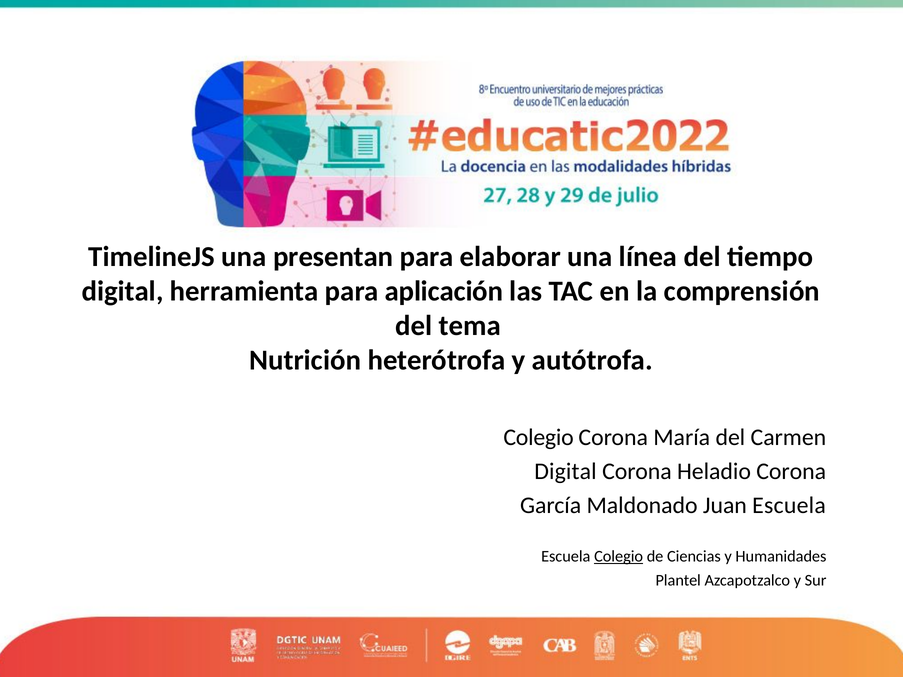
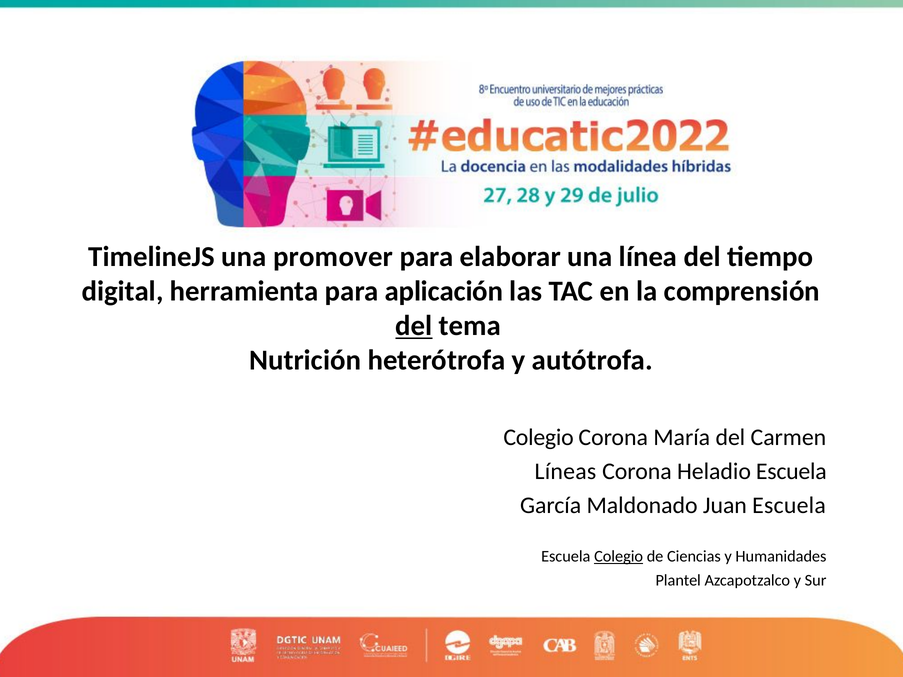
presentan: presentan -> promover (333, 257)
del underline: none -> present (414, 326)
Digital: Digital -> Líneas (565, 472)
Heladio Corona: Corona -> Escuela (791, 472)
